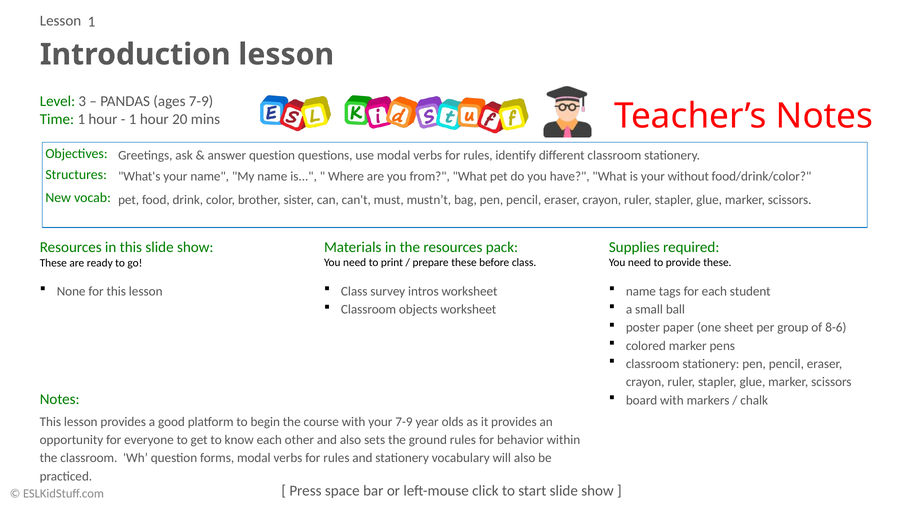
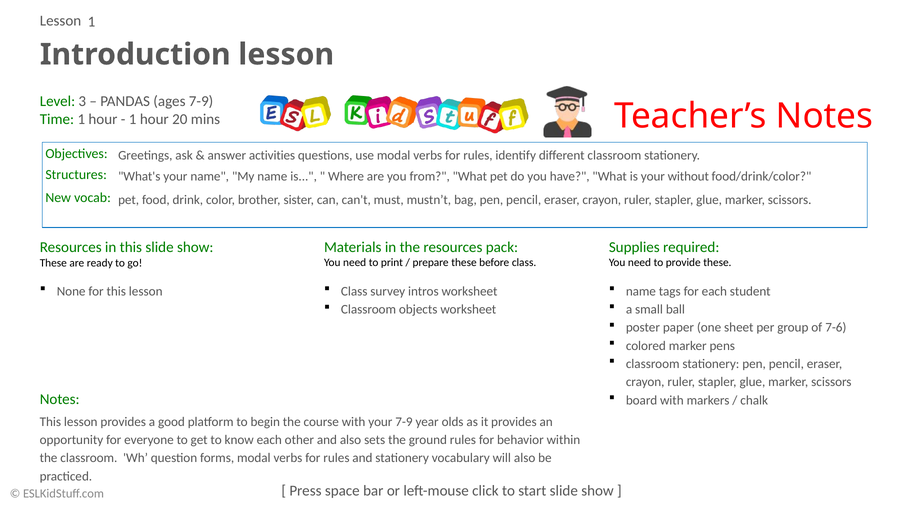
answer question: question -> activities (272, 155)
8-6: 8-6 -> 7-6 (836, 327)
